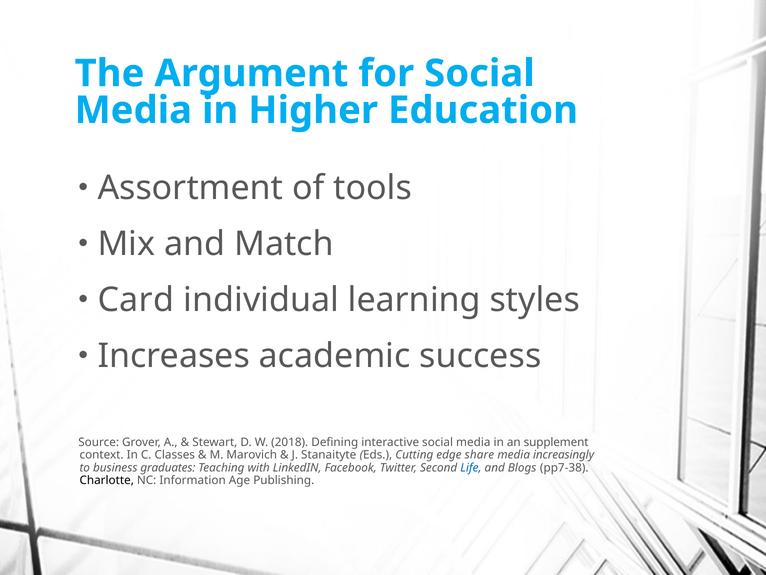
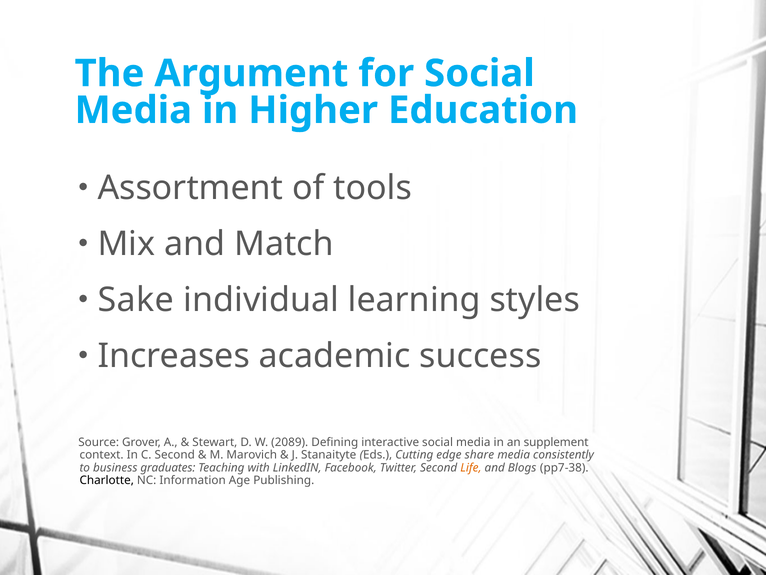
Card: Card -> Sake (136, 300)
2018: 2018 -> 2089 (290, 442)
C Classes: Classes -> Second (175, 455)
increasingly: increasingly -> consistently (564, 455)
Life colour: blue -> orange (471, 467)
